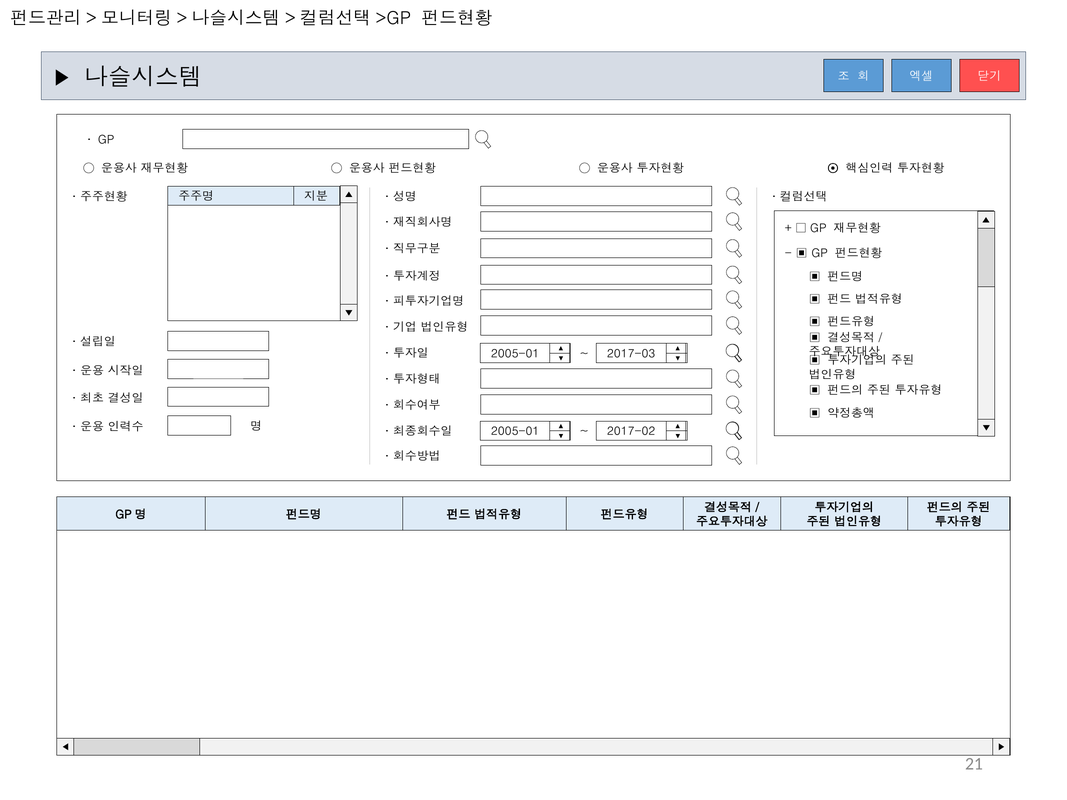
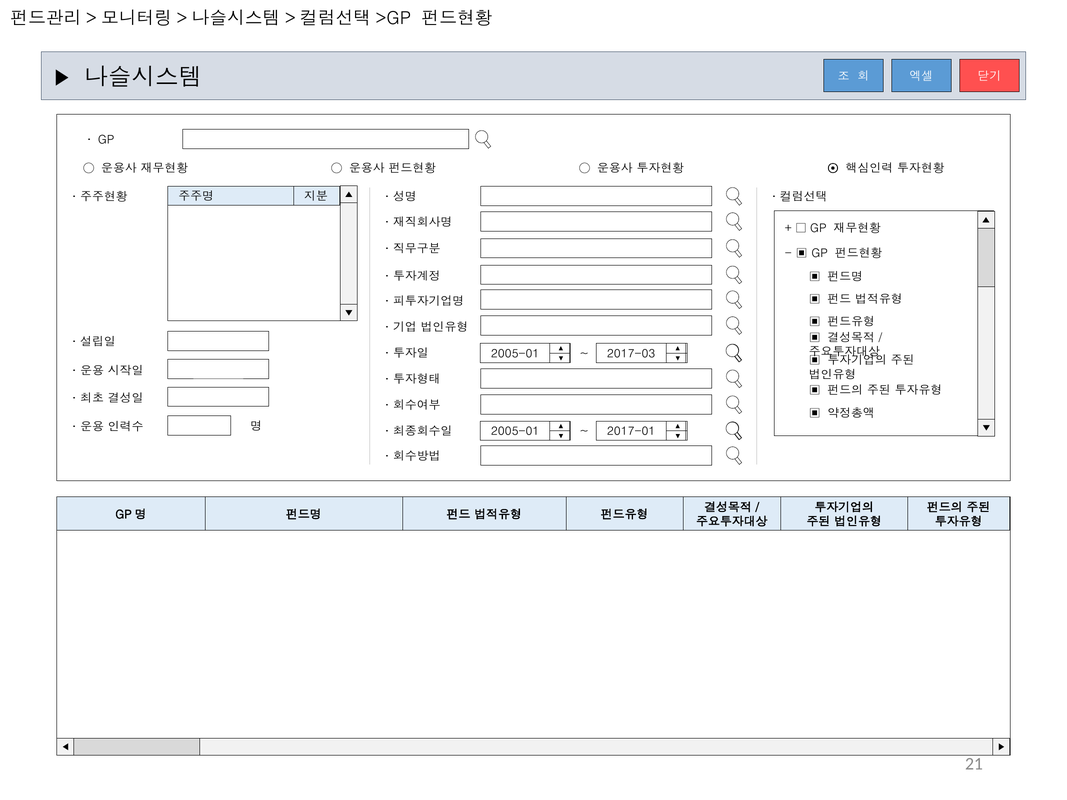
2017-02: 2017-02 -> 2017-01 (631, 432)
